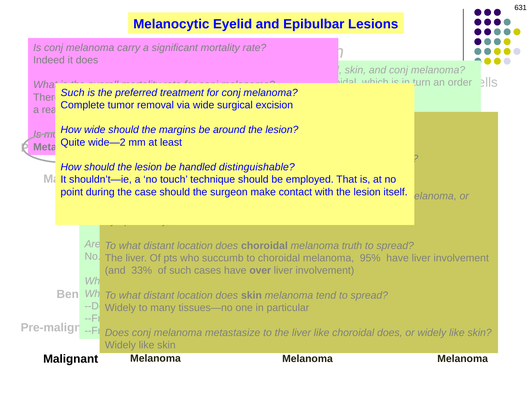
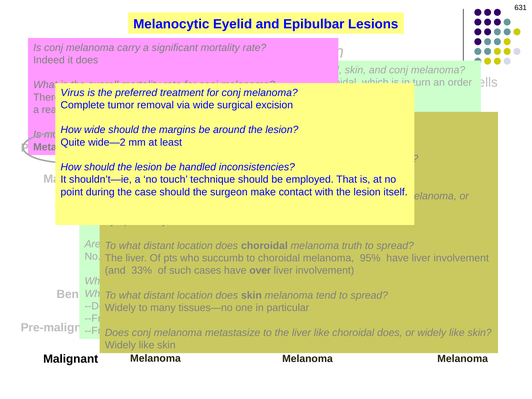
Such: Such -> Virus (73, 93)
distinguishable: distinguishable -> inconsistencies (257, 167)
